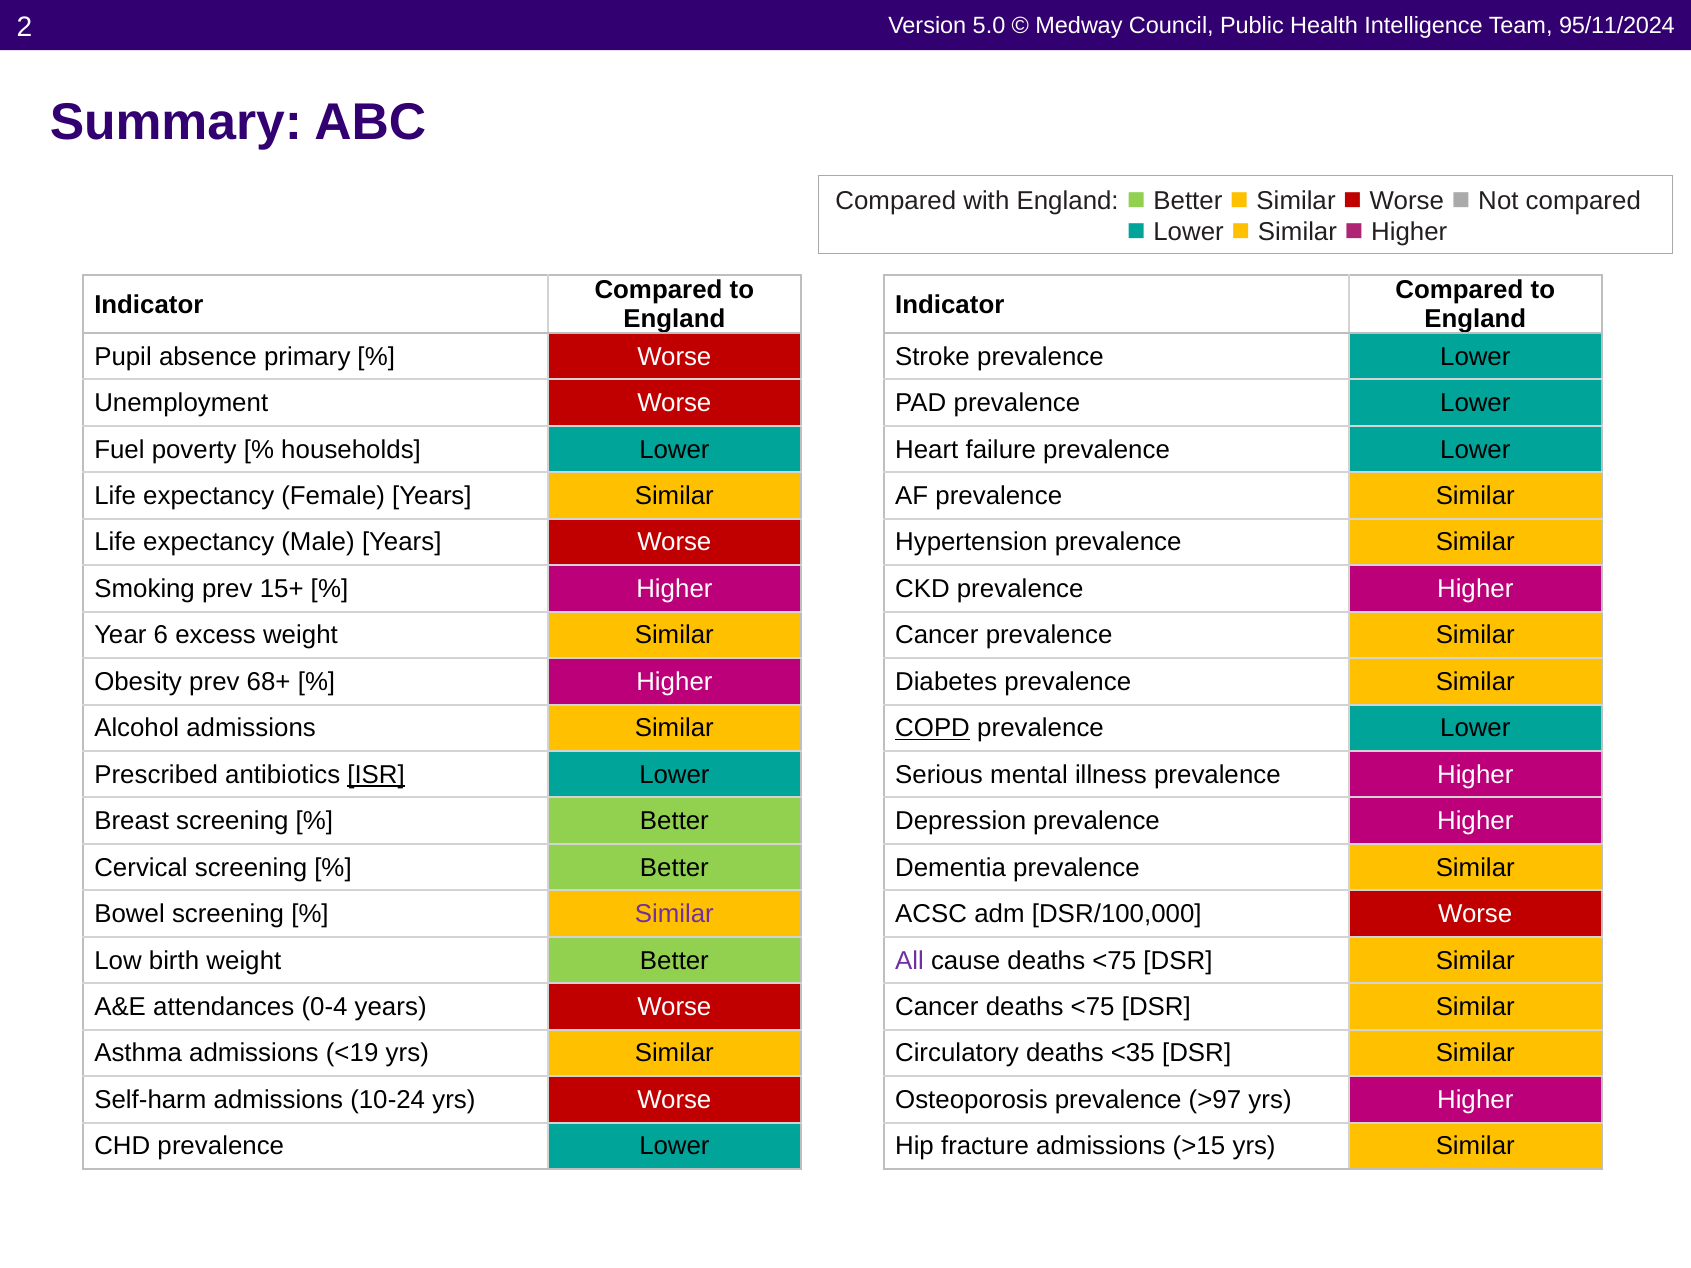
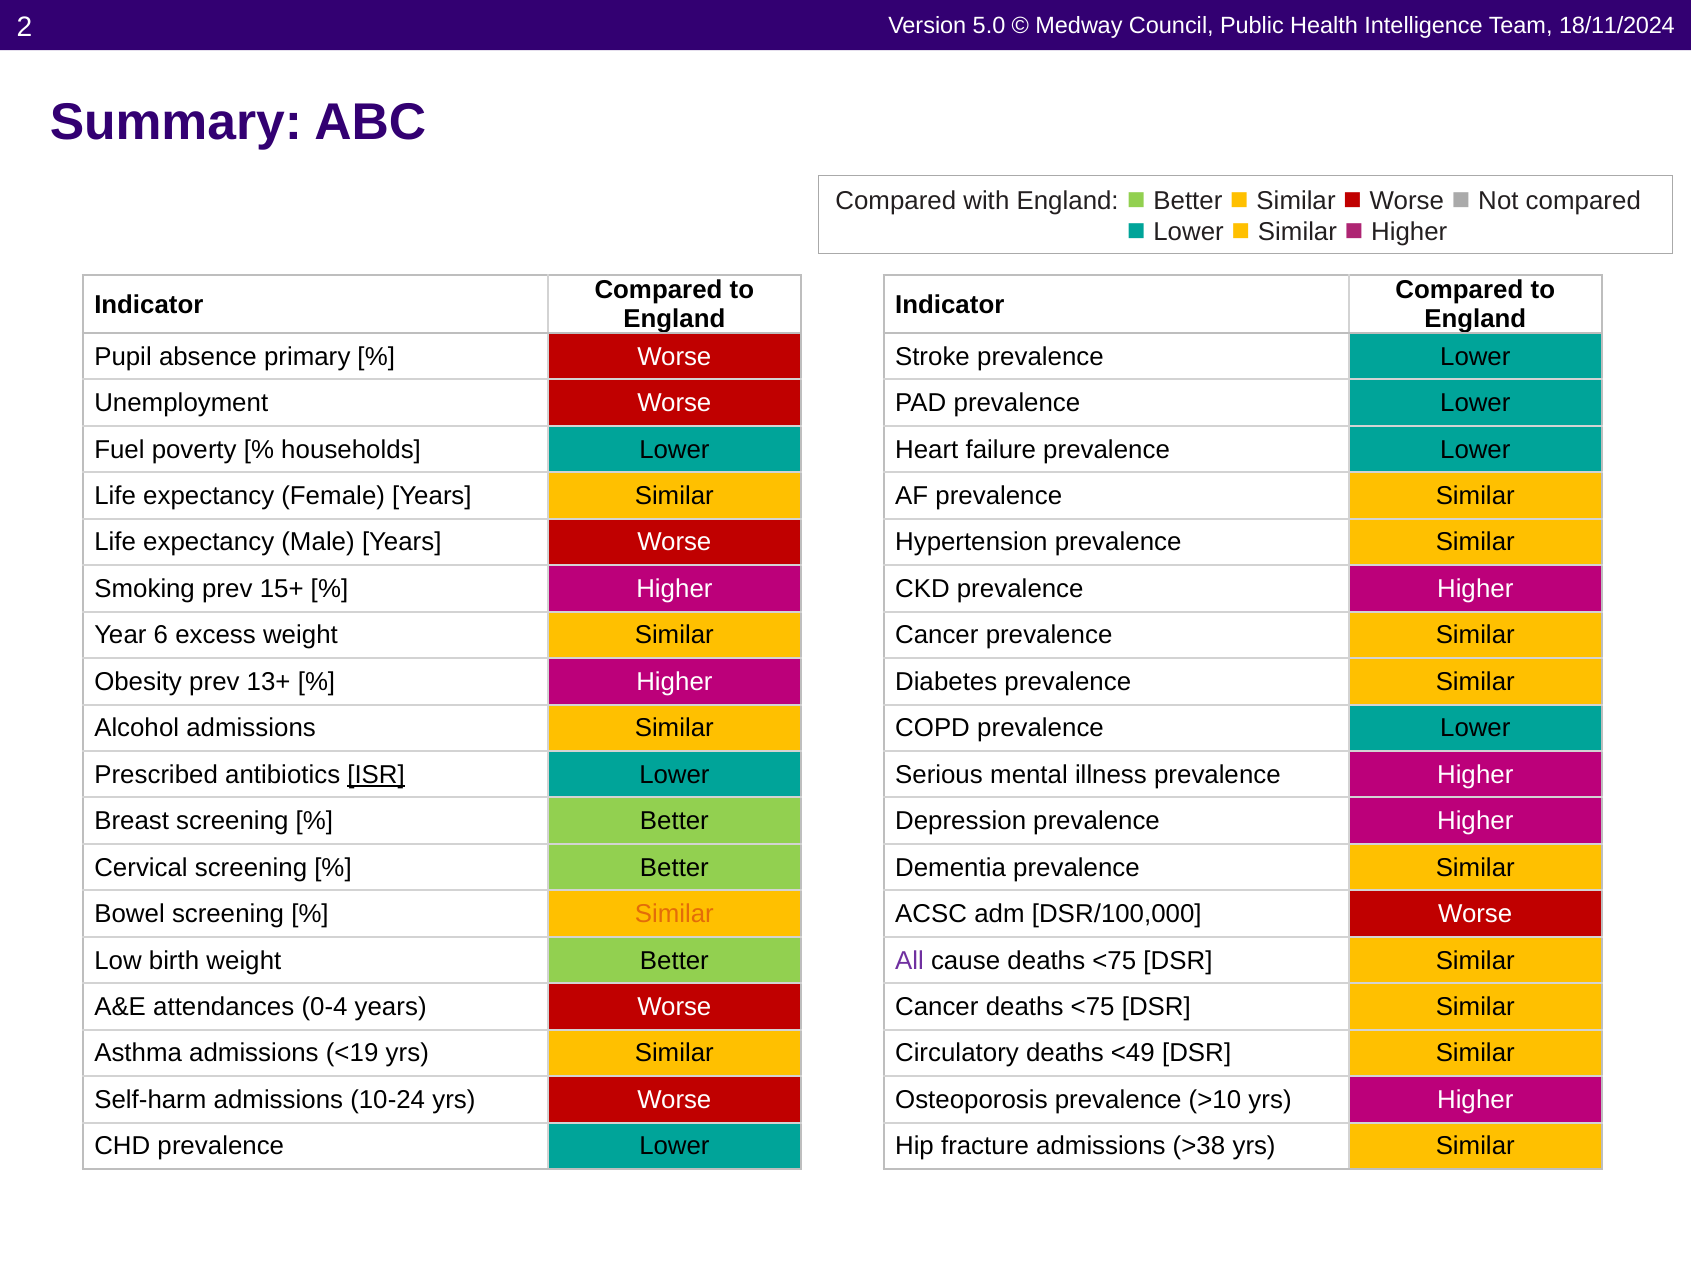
95/11/2024: 95/11/2024 -> 18/11/2024 (1617, 26)
68+: 68+ -> 13+ (269, 682)
COPD underline: present -> none (933, 728)
Similar colour: purple -> orange (674, 914)
<35: <35 -> <49 (1133, 1054)
>97: >97 -> >10 (1215, 1100)
>15: >15 -> >38 (1199, 1147)
